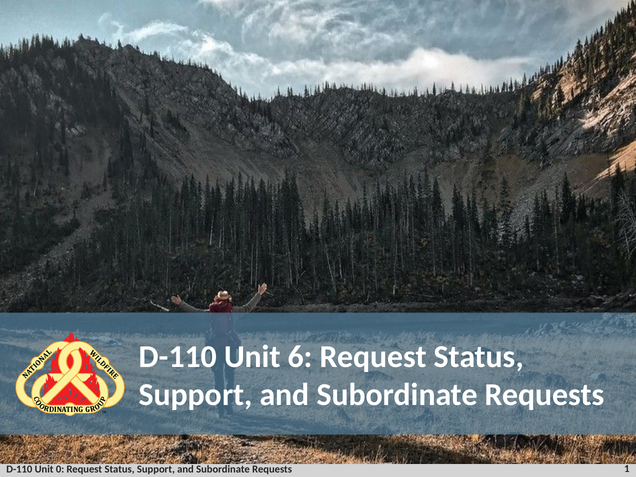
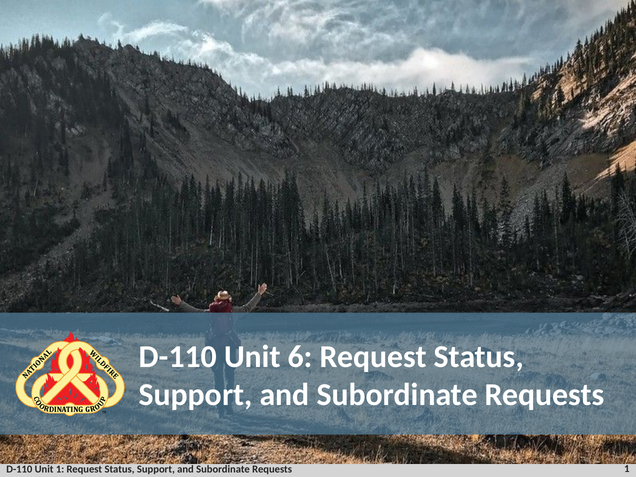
Unit 0: 0 -> 1 (60, 469)
